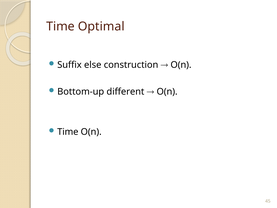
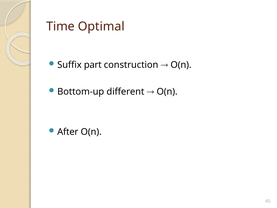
else: else -> part (93, 65)
Time: Time -> After (68, 132)
